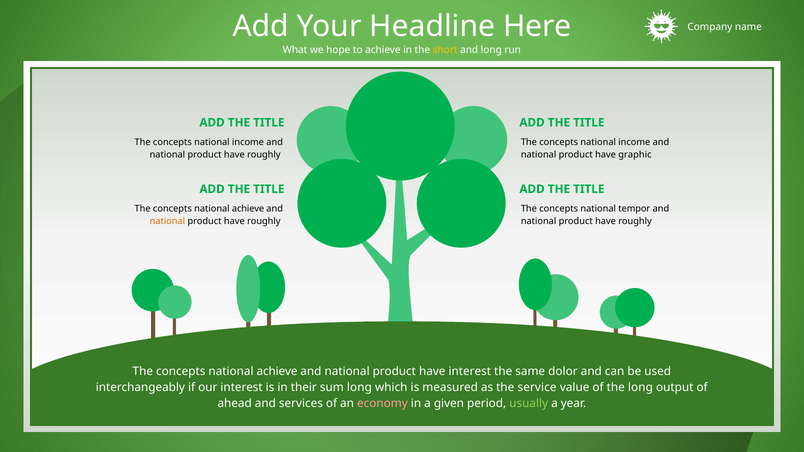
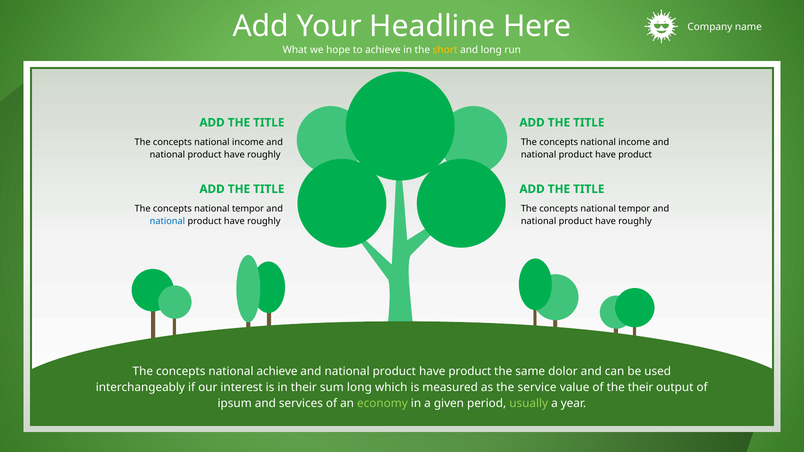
graphic: graphic -> product (635, 155)
achieve: achieve -> tempor (248, 209)
national colour: orange -> blue (167, 221)
interest: interest -> product (470, 372)
the long: long -> their (641, 388)
ahead: ahead -> ipsum (235, 404)
economy colour: pink -> light green (382, 404)
